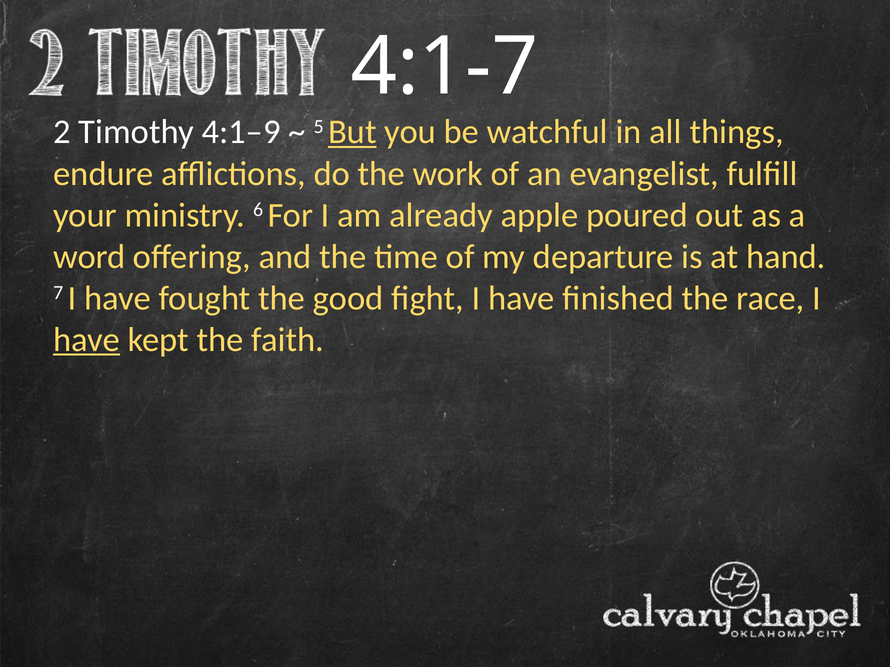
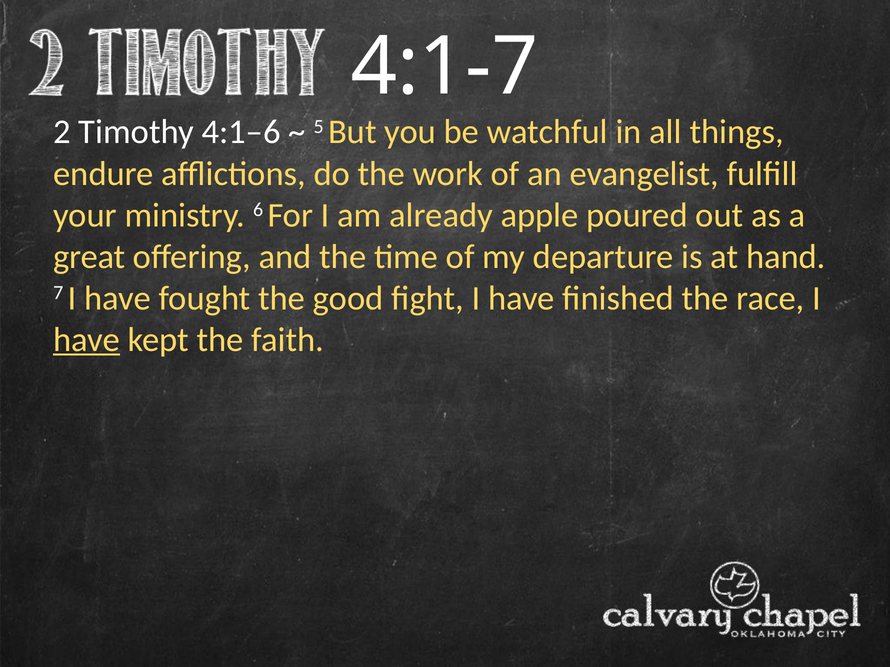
4:1–9: 4:1–9 -> 4:1–6 (241, 132)
But underline: present -> none (352, 132)
word: word -> great (89, 257)
